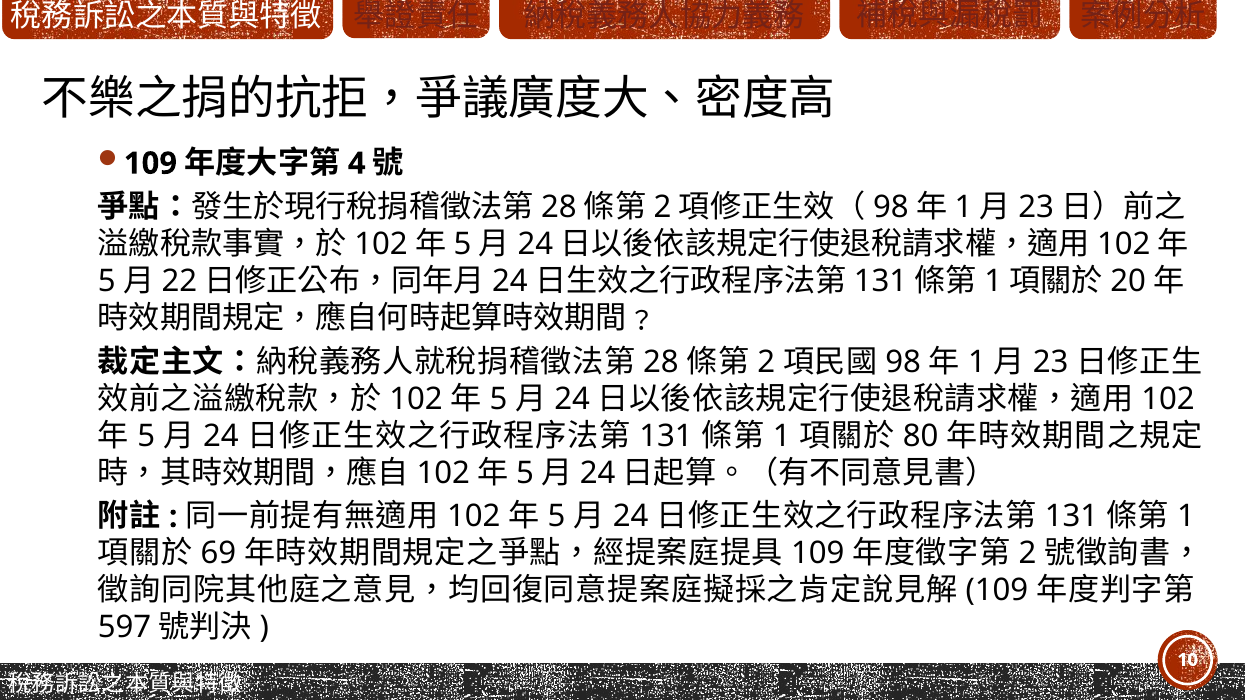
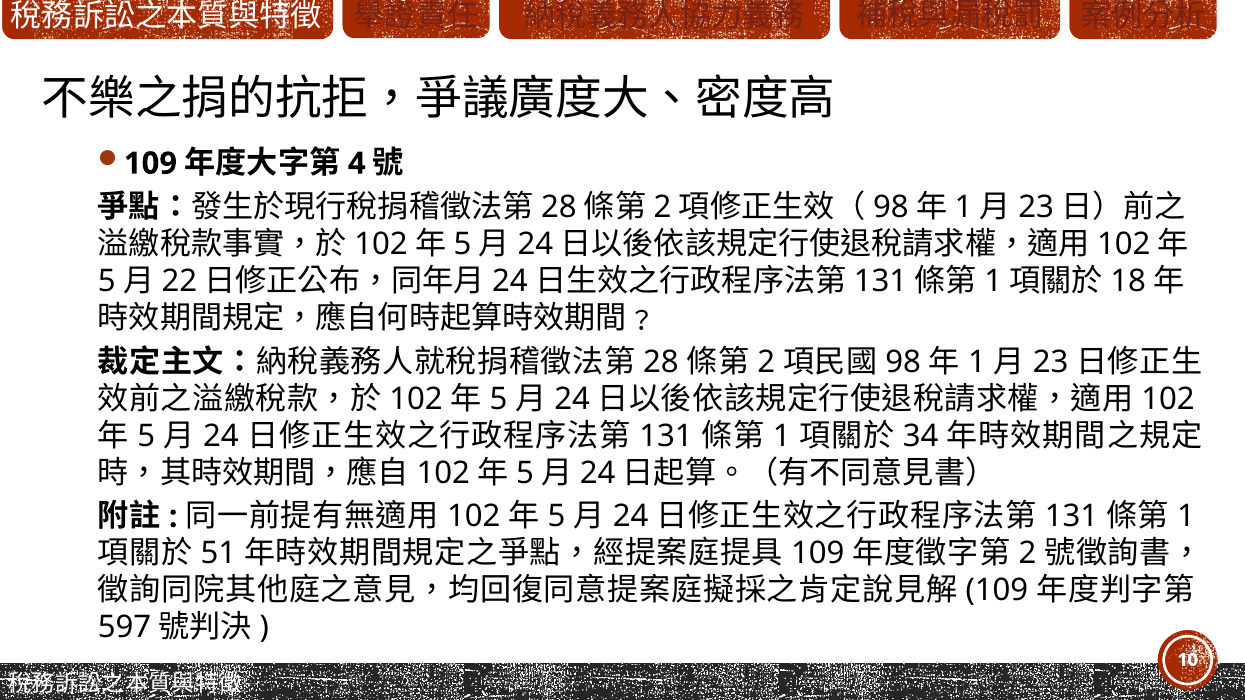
20: 20 -> 18 (1128, 281)
80: 80 -> 34 (921, 436)
69: 69 -> 51 (218, 554)
